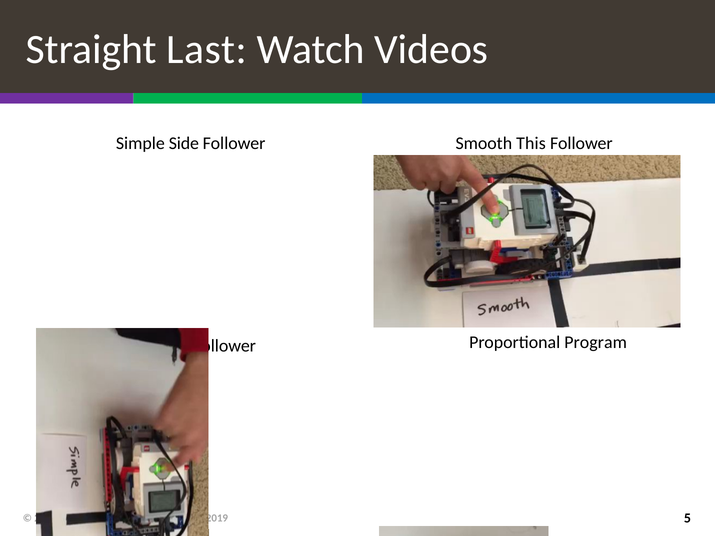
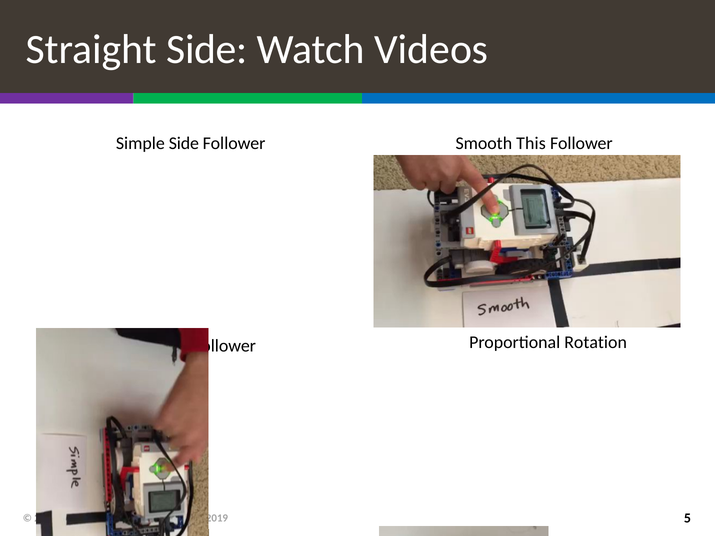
Straight Last: Last -> Side (207, 49)
Program: Program -> Rotation (596, 343)
